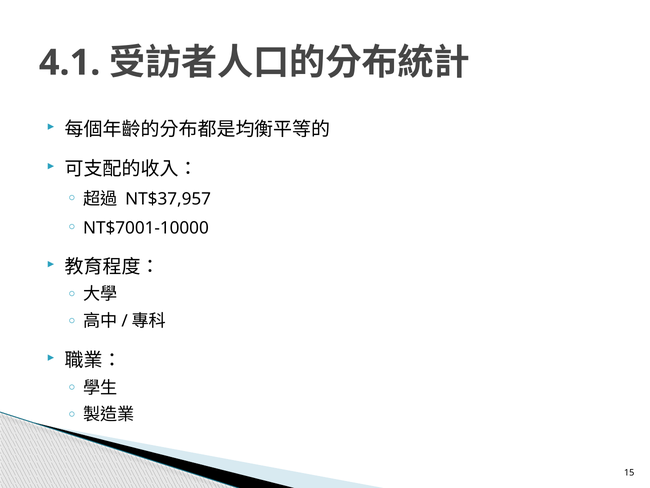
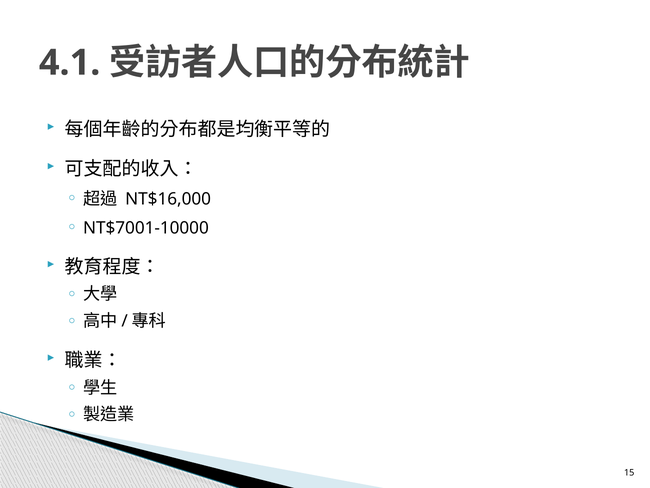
NT$37,957: NT$37,957 -> NT$16,000 (168, 199)
